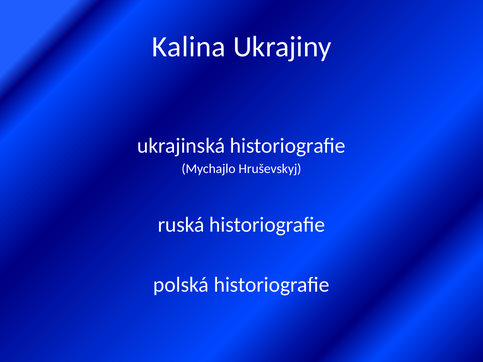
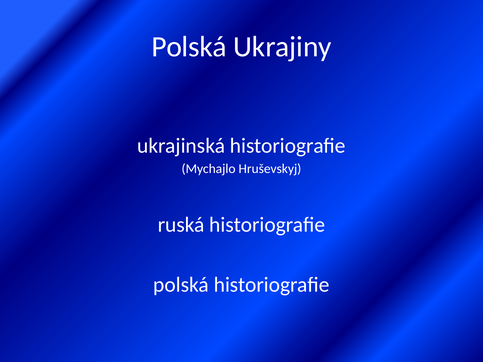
Kalina: Kalina -> Polská (189, 47)
